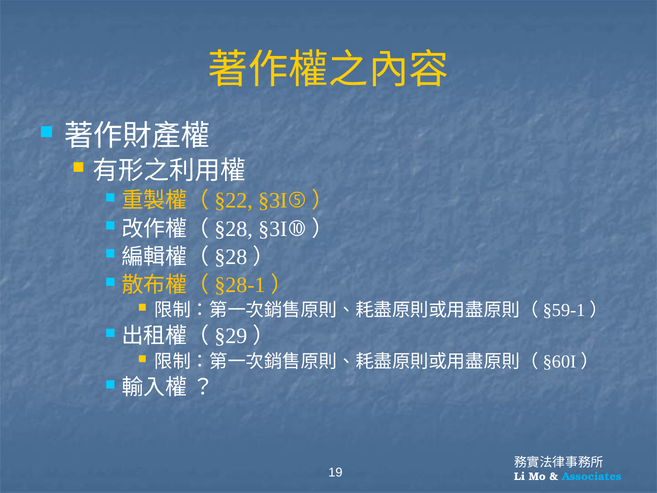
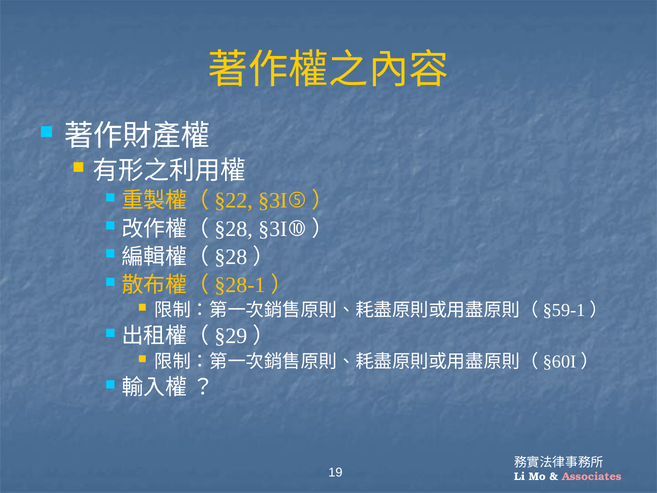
Associates colour: light blue -> pink (592, 476)
